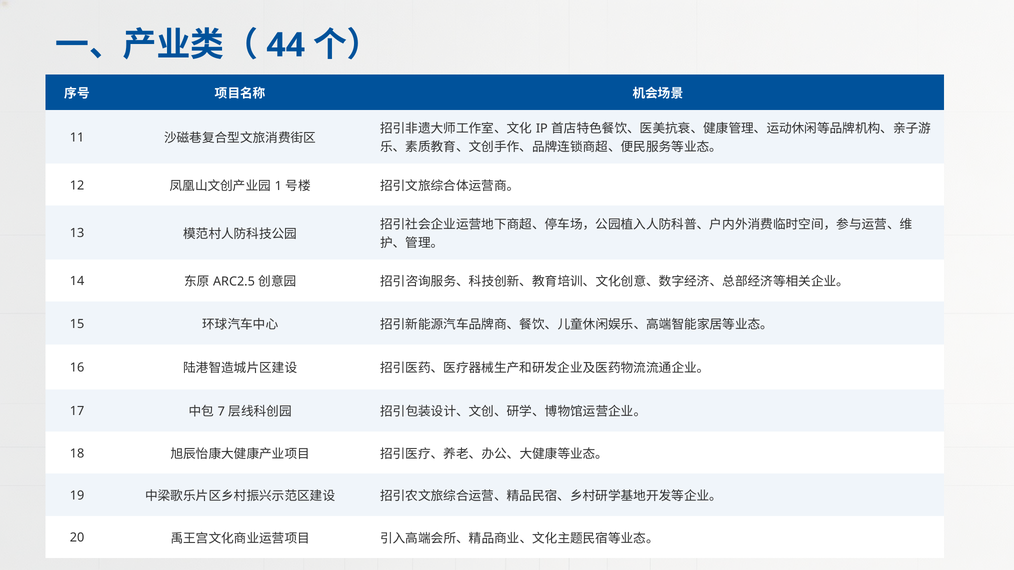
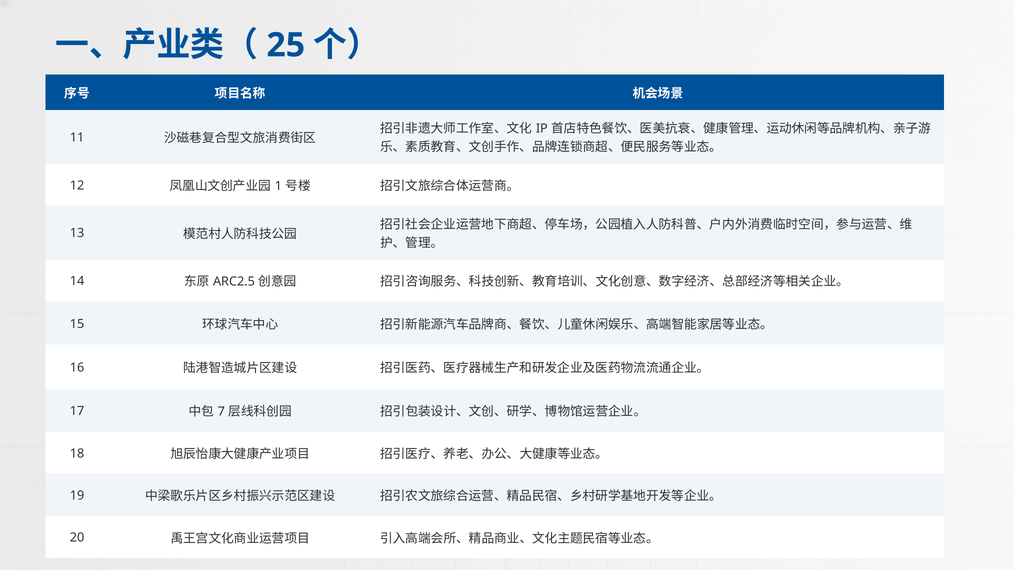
44: 44 -> 25 (286, 45)
